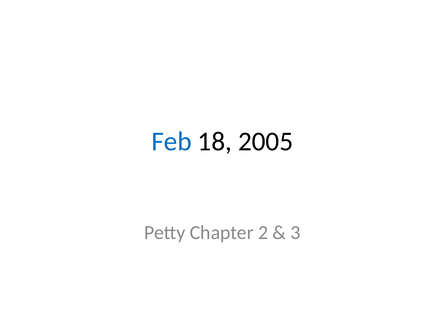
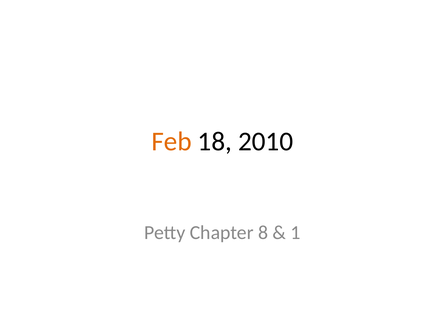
Feb colour: blue -> orange (172, 141)
2005: 2005 -> 2010 (266, 141)
2: 2 -> 8 (263, 232)
3: 3 -> 1 (296, 232)
